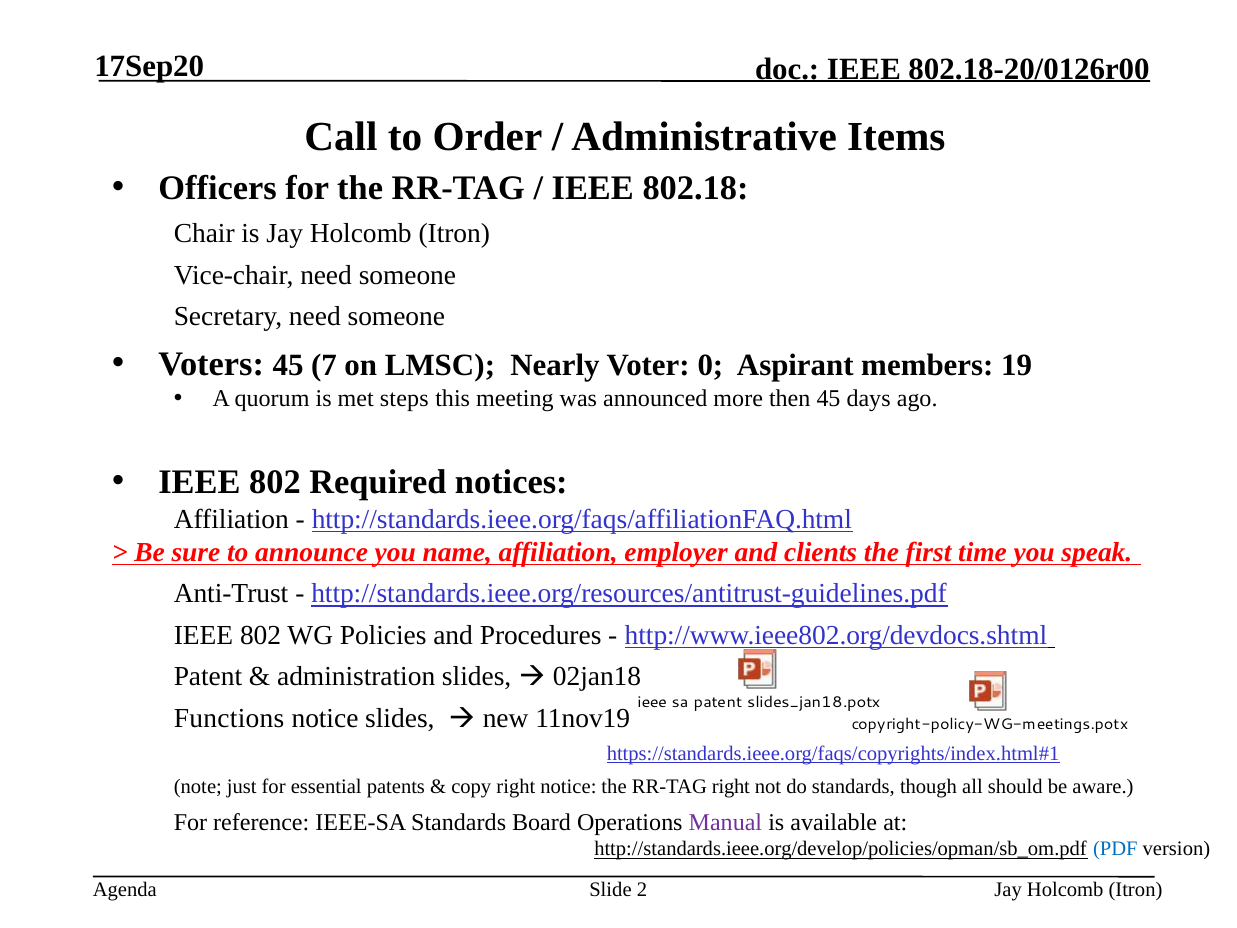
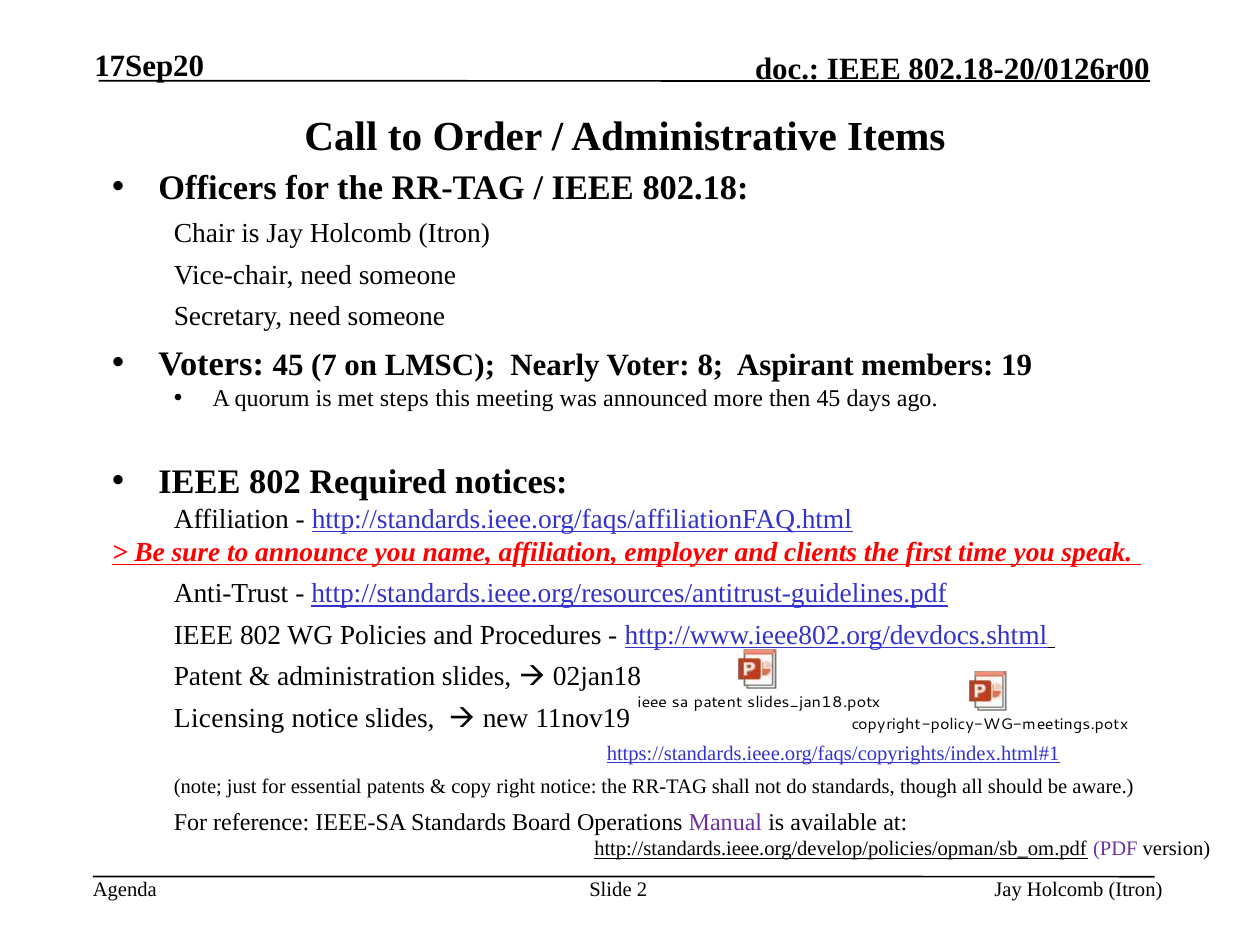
0: 0 -> 8 (710, 366)
Functions: Functions -> Licensing (229, 718)
RR-TAG right: right -> shall (731, 787)
PDF colour: blue -> purple (1115, 849)
